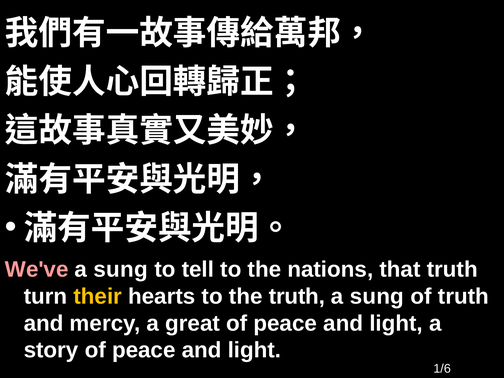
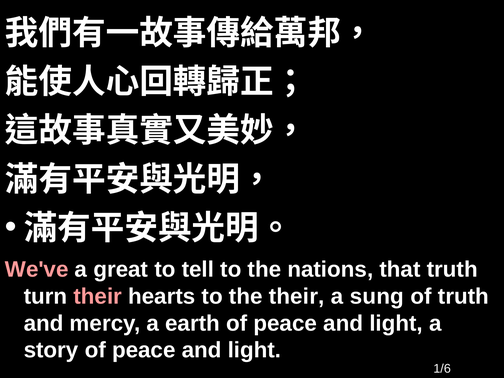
sung: sung -> great (121, 270)
their colour: yellow -> pink (98, 296)
the truth: truth -> their (297, 296)
great: great -> earth (193, 323)
